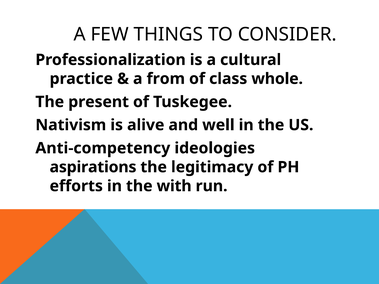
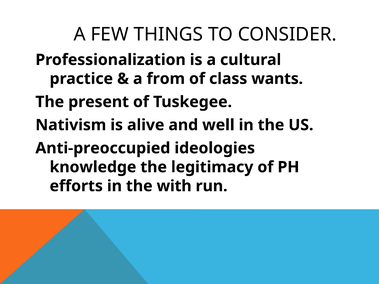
whole: whole -> wants (277, 79)
Anti-competency: Anti-competency -> Anti-preoccupied (103, 148)
aspirations: aspirations -> knowledge (93, 167)
